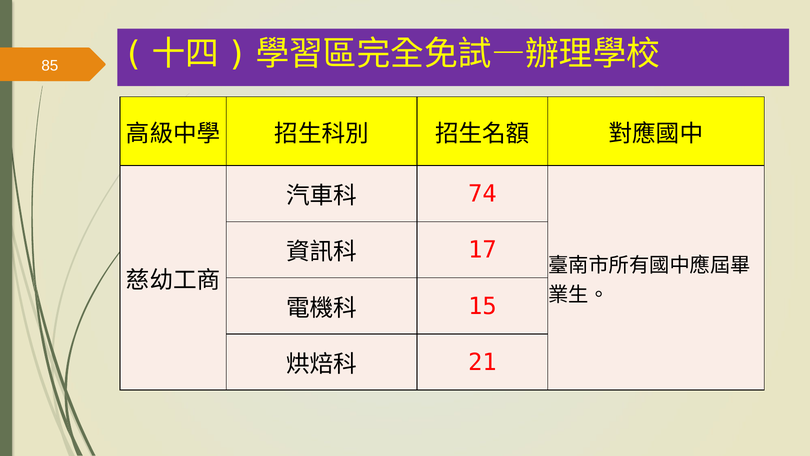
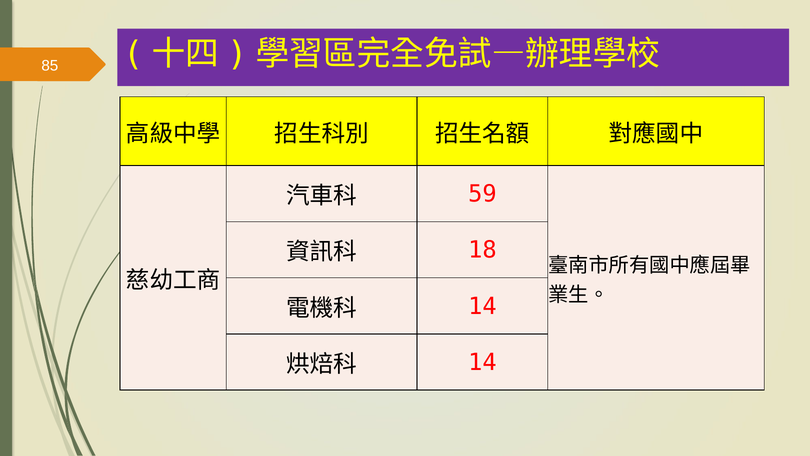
74: 74 -> 59 (482, 194)
17: 17 -> 18 (482, 250)
15: 15 -> 14 (482, 306)
21: 21 -> 14 (482, 362)
